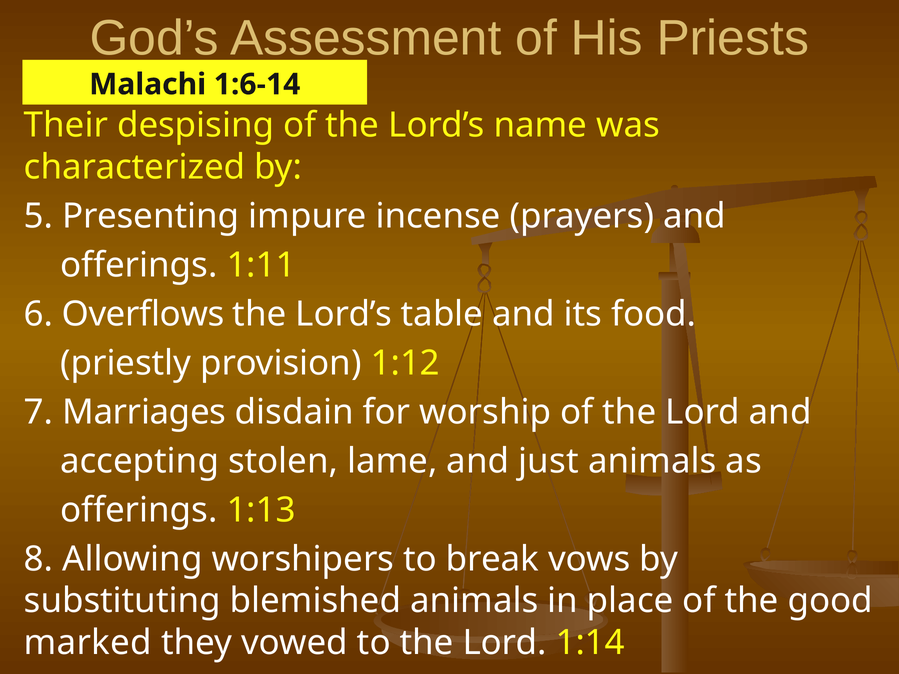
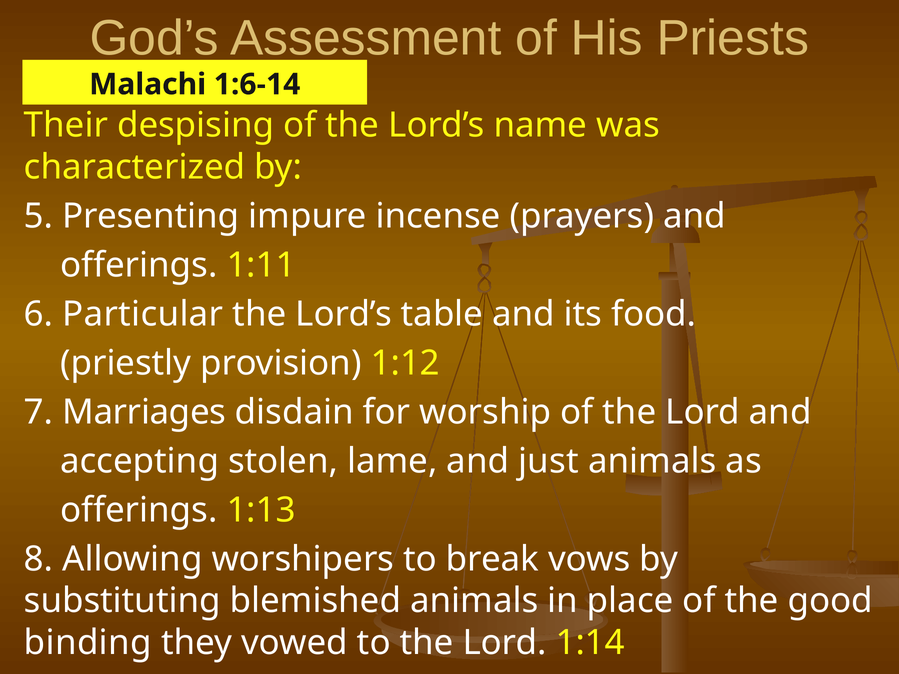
Overflows: Overflows -> Particular (143, 314)
marked: marked -> binding (88, 643)
